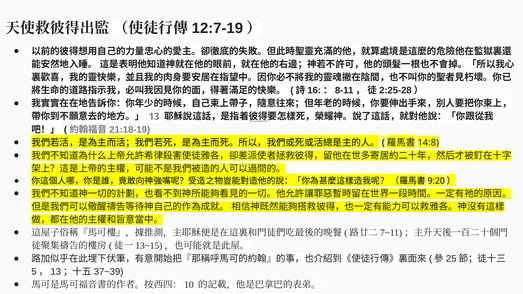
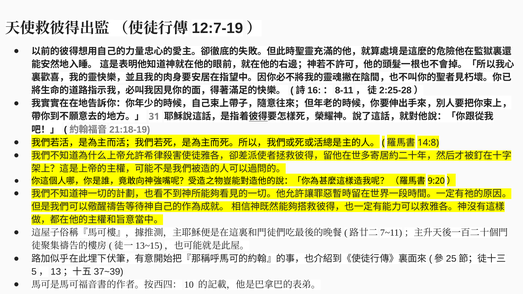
13: 13 -> 31 (154, 117)
